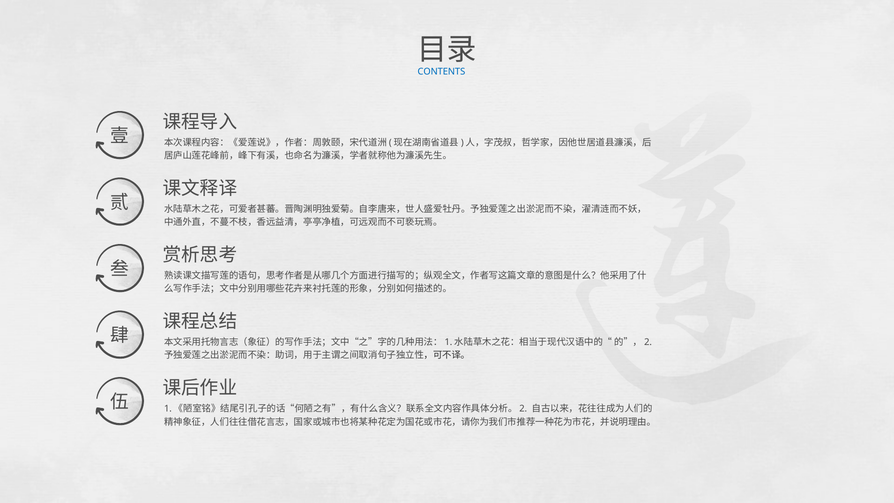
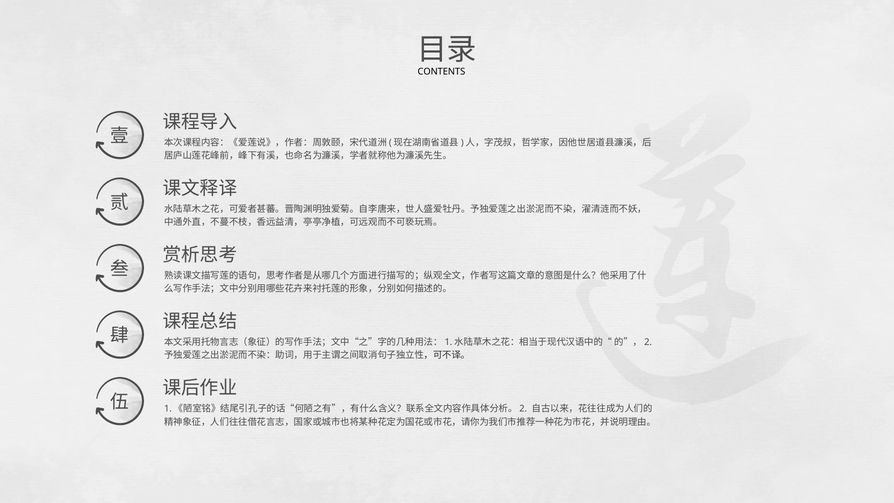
CONTENTS colour: blue -> black (441, 71)
